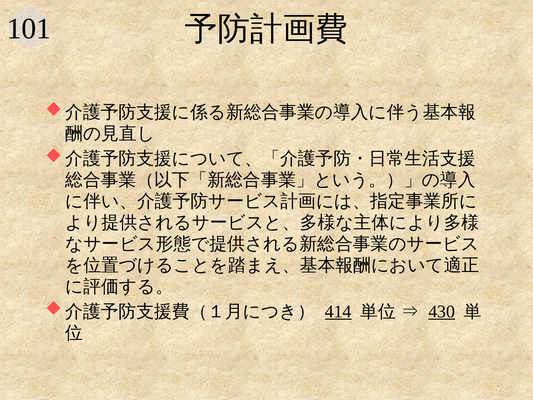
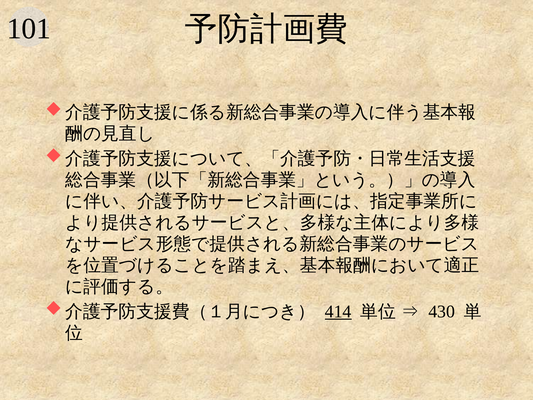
430 underline: present -> none (442, 311)
